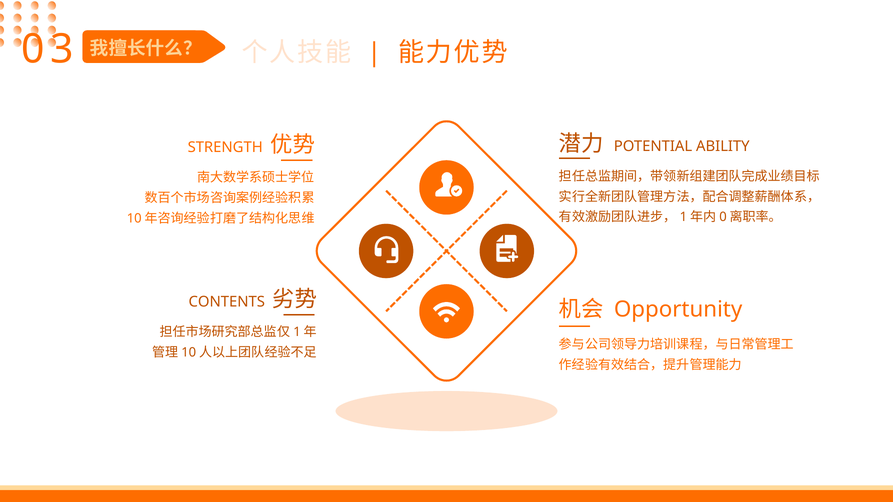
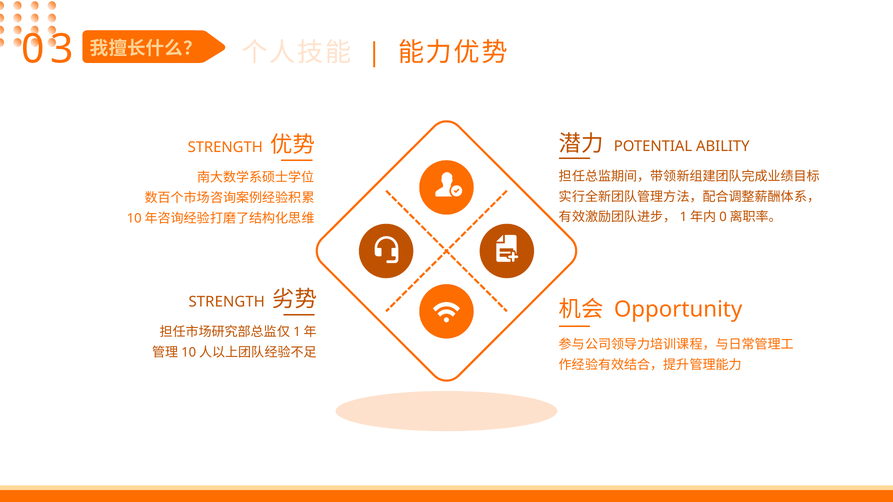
CONTENTS: CONTENTS -> STRENGTH (227, 302)
